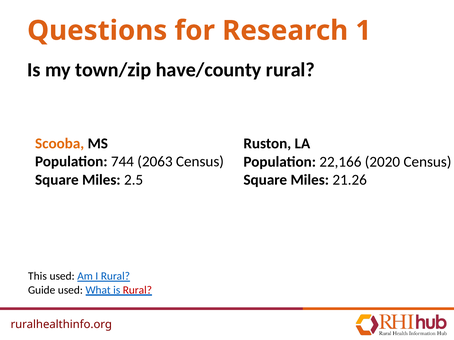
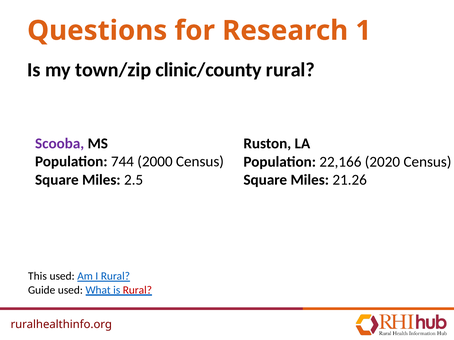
have/county: have/county -> clinic/county (209, 70)
Scooba colour: orange -> purple (60, 144)
2063: 2063 -> 2000 (155, 162)
